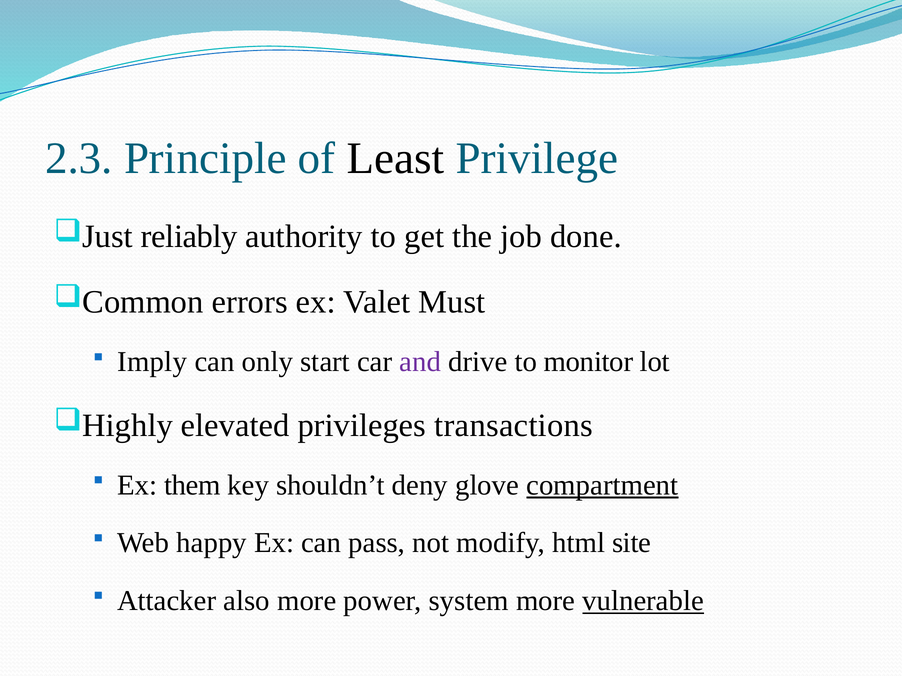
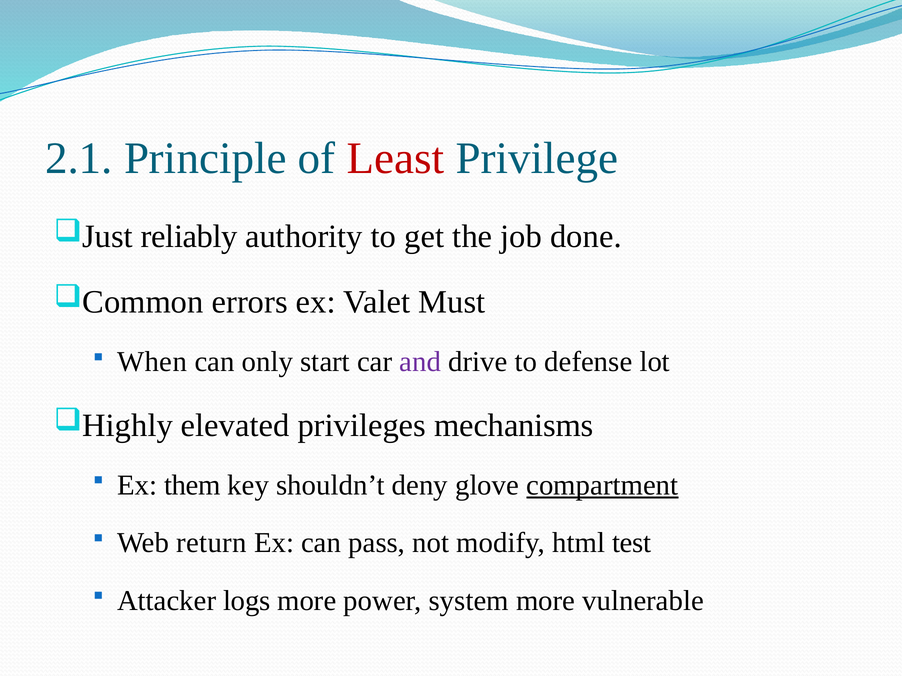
2.3: 2.3 -> 2.1 (79, 158)
Least colour: black -> red (396, 158)
Imply: Imply -> When (152, 362)
monitor: monitor -> defense (588, 362)
transactions: transactions -> mechanisms (514, 426)
happy: happy -> return (211, 543)
site: site -> test (632, 543)
also: also -> logs (247, 601)
vulnerable underline: present -> none (643, 601)
